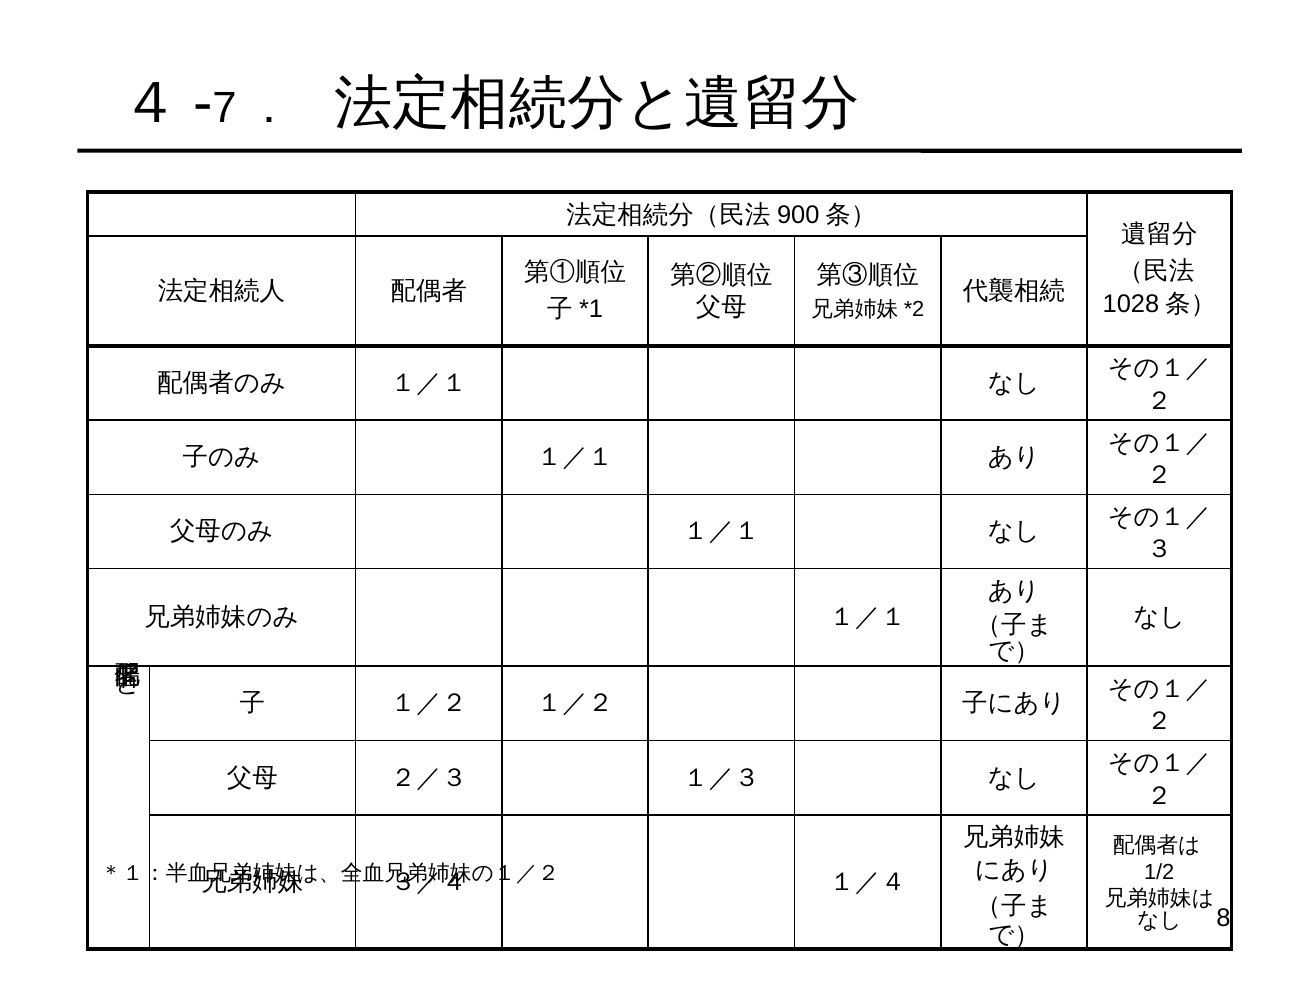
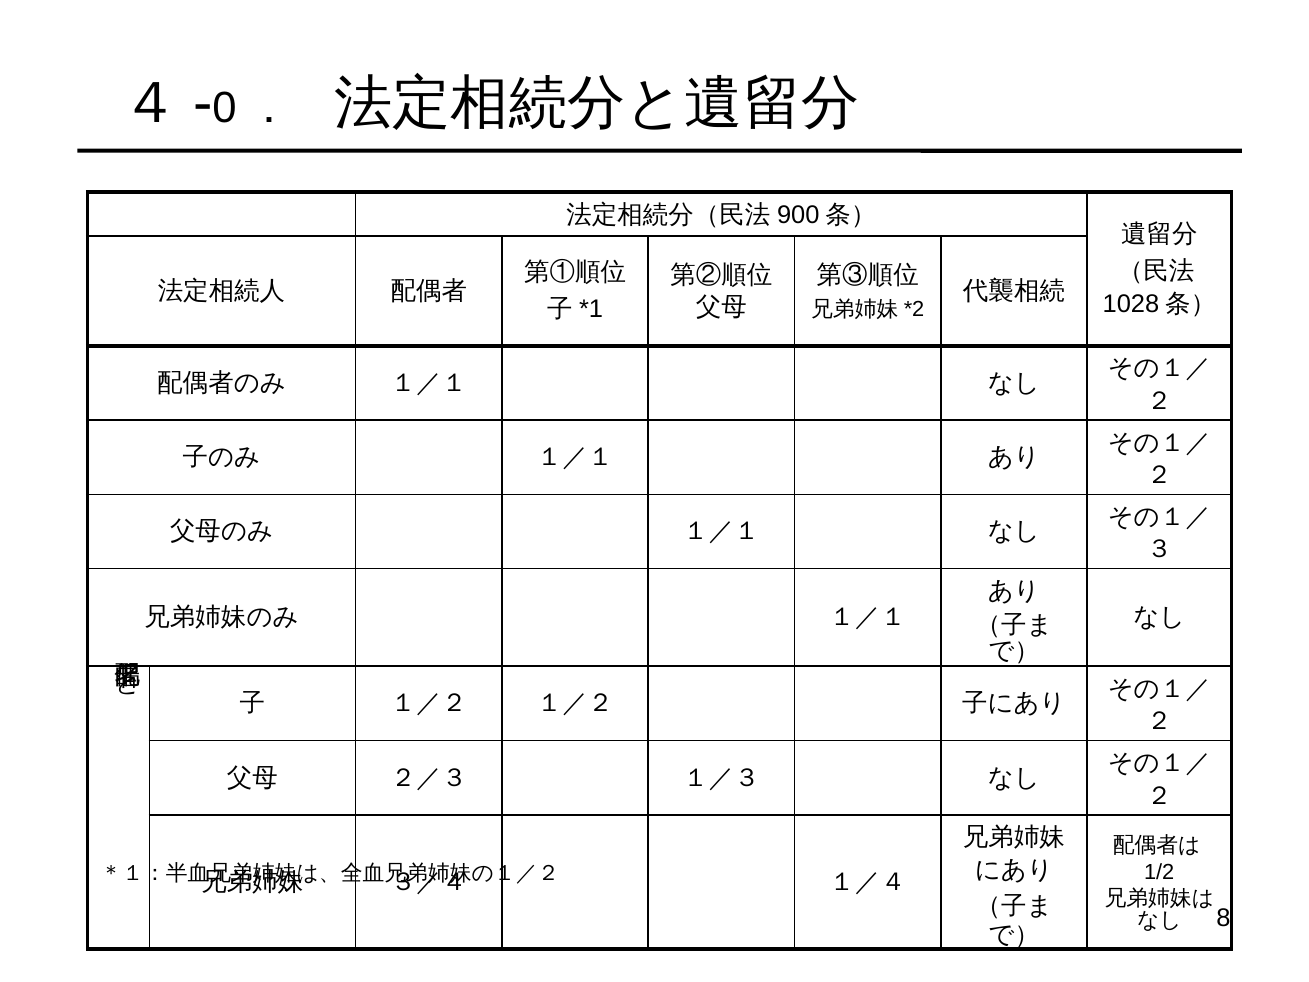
7: 7 -> 0 (225, 108)
